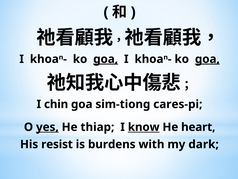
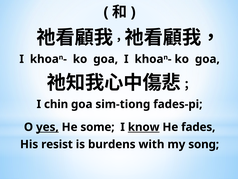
goa underline: present -> none (106, 59)
goa underline: present -> none (207, 59)
cares-pi: cares-pi -> fades-pi (178, 104)
thiap: thiap -> some (97, 127)
heart: heart -> fades (198, 127)
dark: dark -> song (204, 144)
